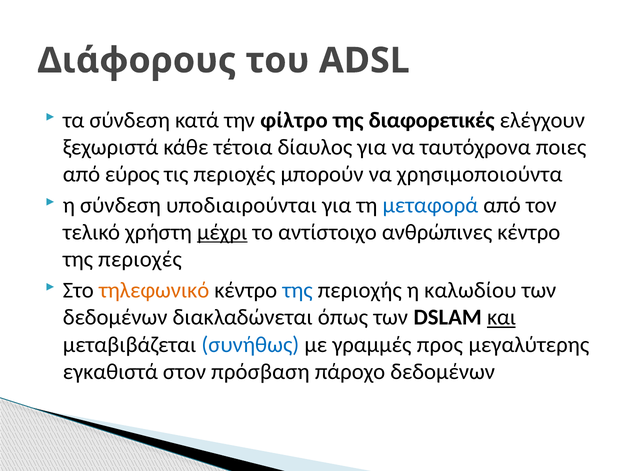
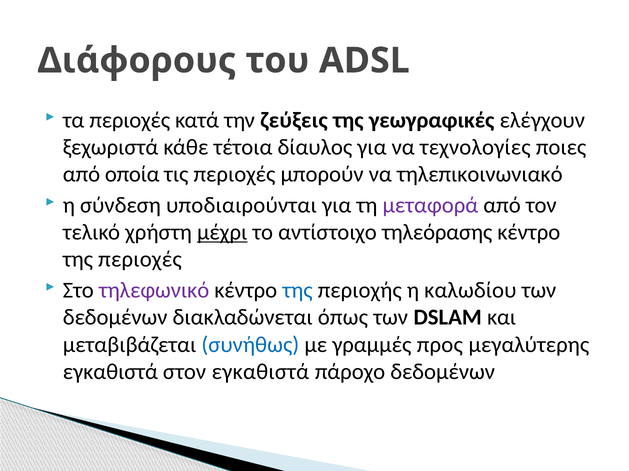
τα σύνδεση: σύνδεση -> περιοχές (130, 120)
φίλτρο: φίλτρο -> ζεύξεις (294, 120)
διαφορετικές: διαφορετικές -> γεωγραφικές (432, 120)
ταυτόχρονα: ταυτόχρονα -> τεχνολογίες (475, 147)
εύρος: εύρος -> οποία (132, 175)
χρησιμοποιούντα: χρησιμοποιούντα -> τηλεπικοινωνιακό (480, 175)
μεταφορά colour: blue -> purple (430, 205)
ανθρώπινες: ανθρώπινες -> τηλεόρασης (437, 233)
τηλεφωνικό colour: orange -> purple (154, 291)
και underline: present -> none (502, 318)
στον πρόσβαση: πρόσβαση -> εγκαθιστά (260, 372)
